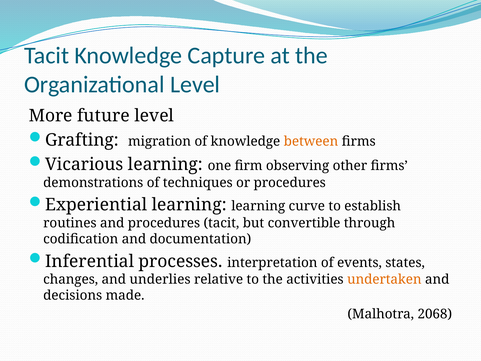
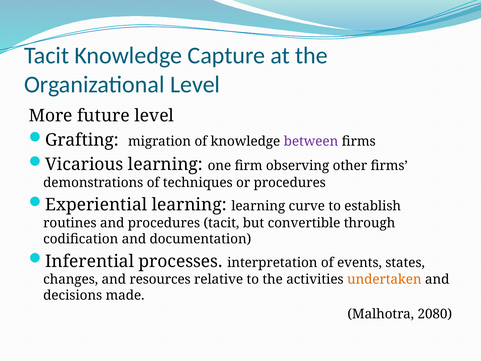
between colour: orange -> purple (311, 141)
underlies: underlies -> resources (160, 279)
2068: 2068 -> 2080 (435, 314)
